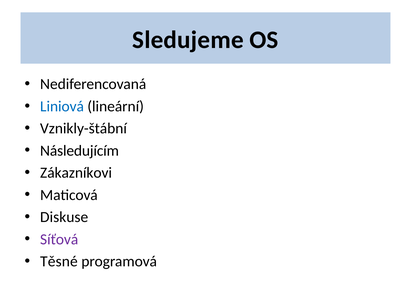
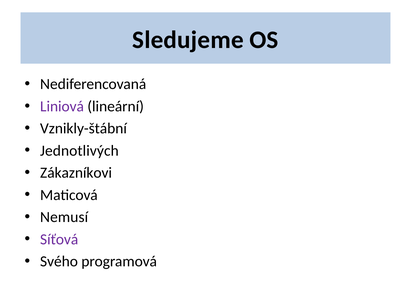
Liniová colour: blue -> purple (62, 106)
Následujícím: Následujícím -> Jednotlivých (79, 151)
Diskuse: Diskuse -> Nemusí (64, 217)
Těsné: Těsné -> Svého (59, 262)
